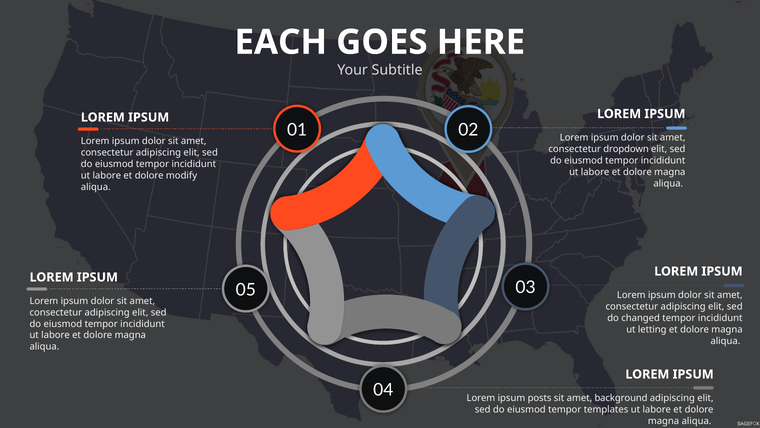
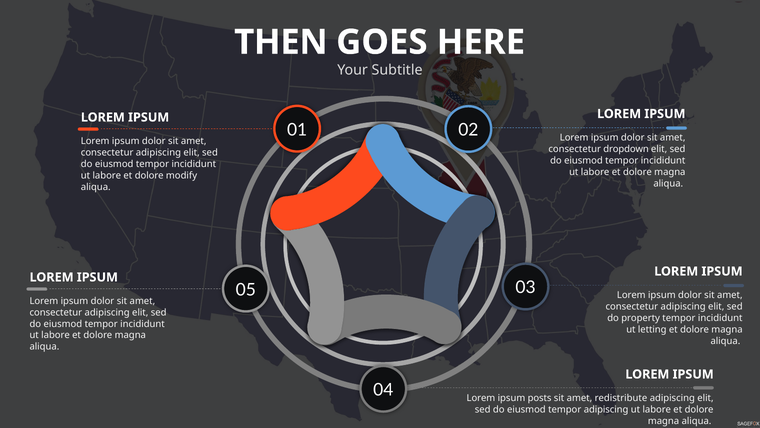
EACH: EACH -> THEN (281, 42)
changed: changed -> property (641, 318)
background: background -> redistribute (621, 398)
tempor templates: templates -> adipiscing (606, 409)
